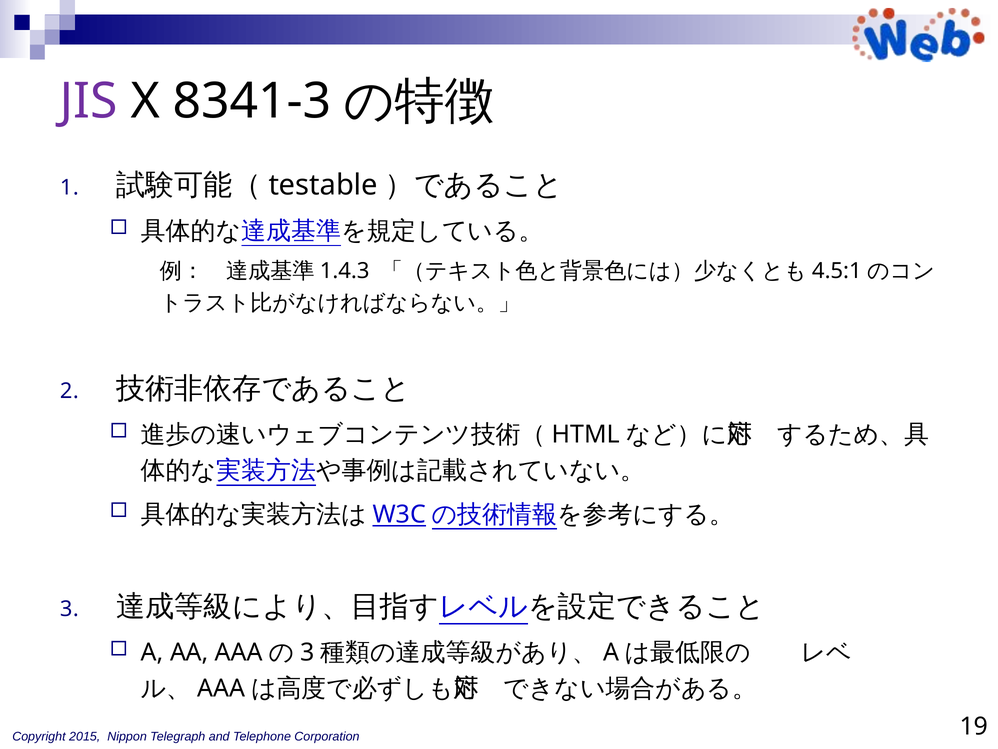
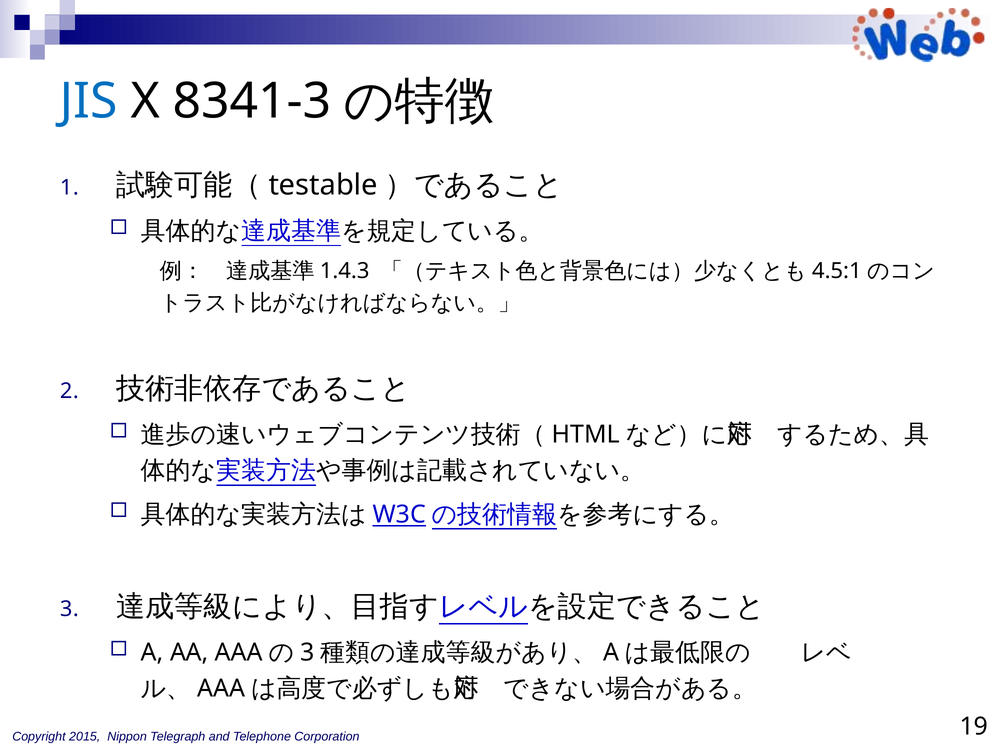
JIS colour: purple -> blue (89, 101)
